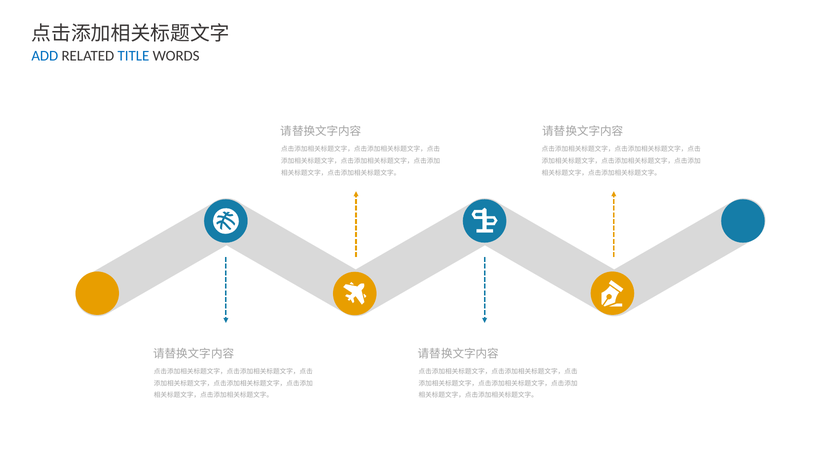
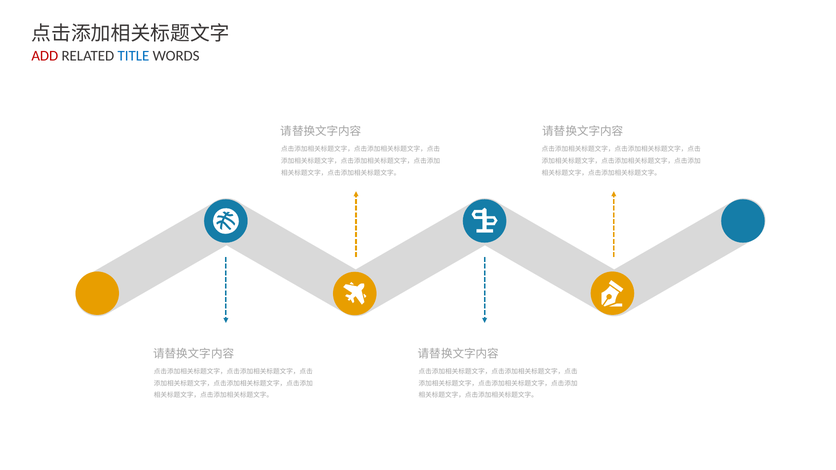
ADD colour: blue -> red (45, 56)
